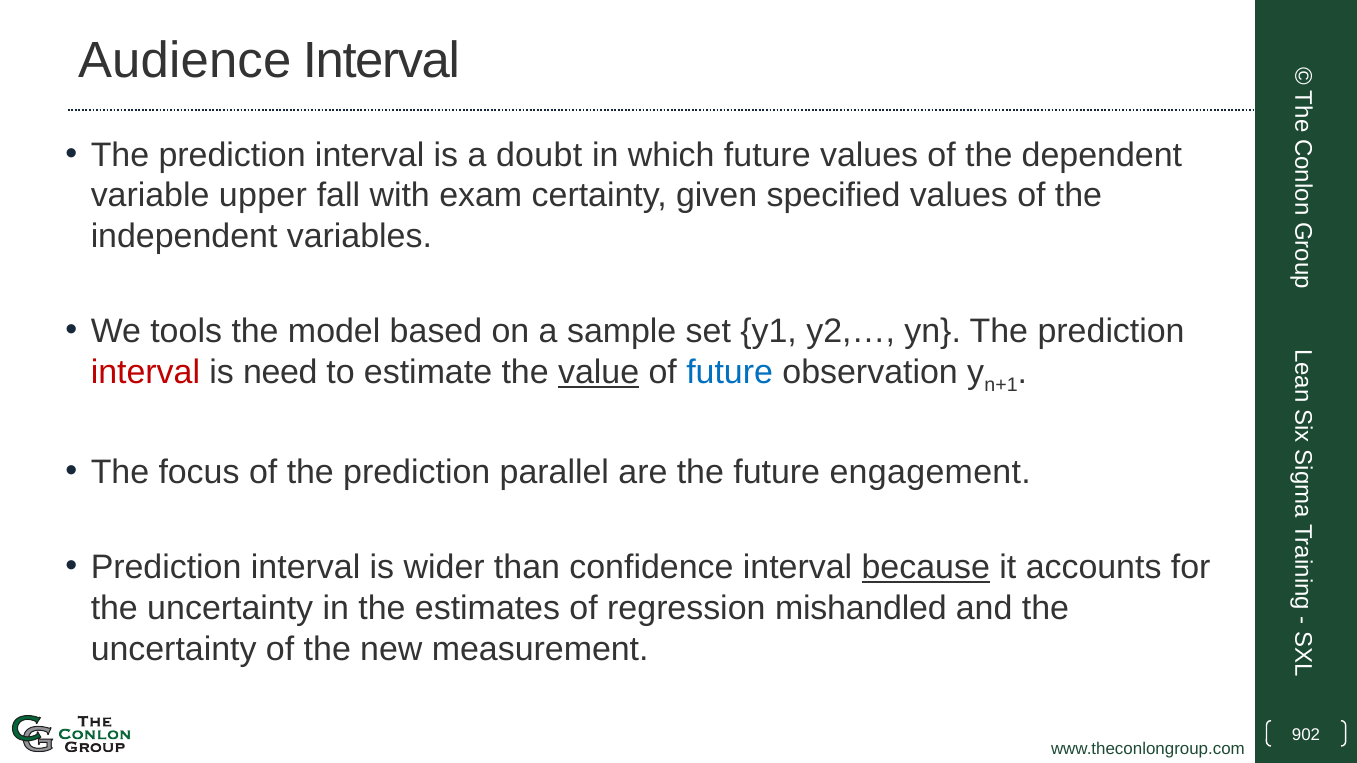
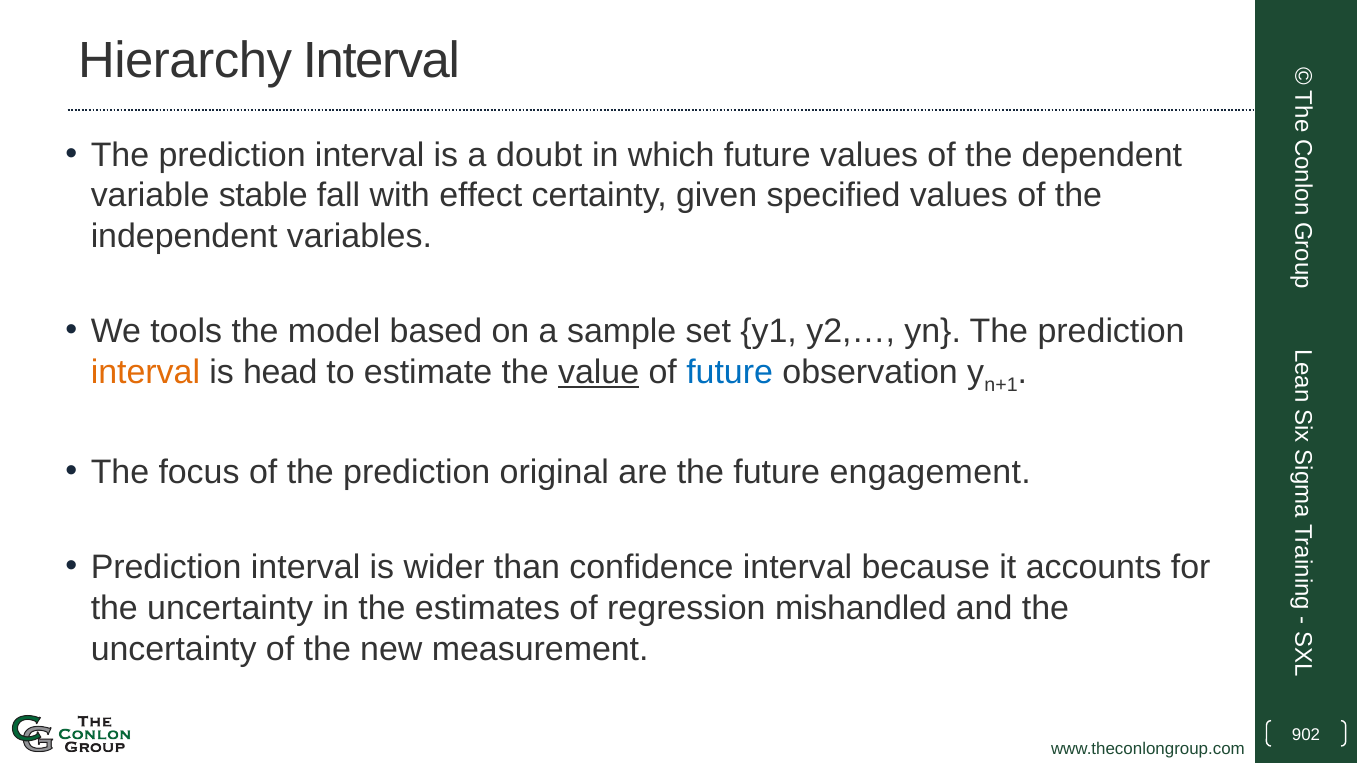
Audience: Audience -> Hierarchy (185, 60)
upper: upper -> stable (263, 196)
exam: exam -> effect (481, 196)
interval colour: red -> orange (145, 372)
need: need -> head (280, 372)
parallel: parallel -> original (554, 473)
because underline: present -> none (926, 568)
